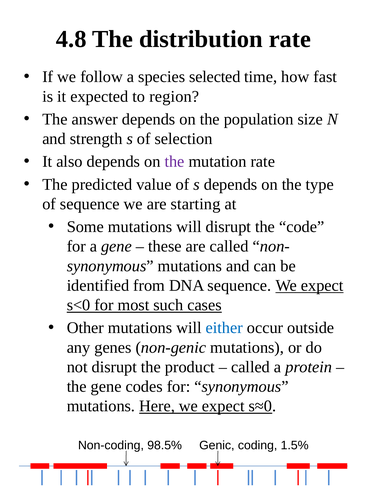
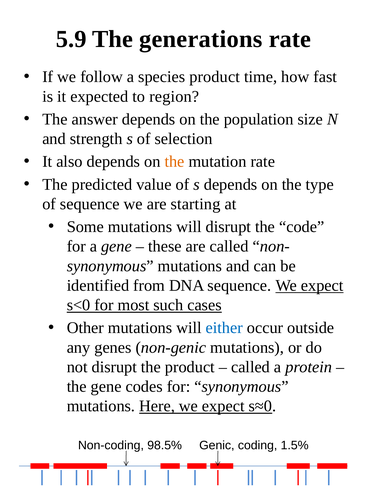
4.8: 4.8 -> 5.9 (71, 39)
distribution: distribution -> generations (201, 39)
species selected: selected -> product (215, 77)
the colour: purple -> orange (174, 162)
